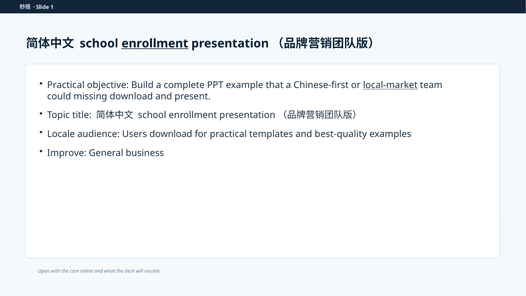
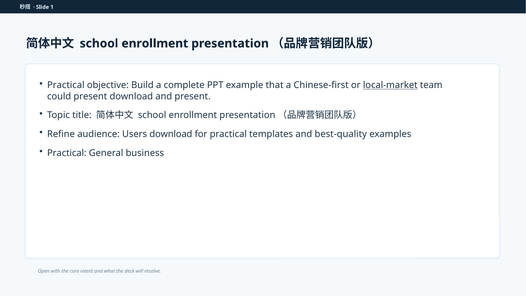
enrollment underline: present -> none (155, 43)
could missing: missing -> present (90, 96)
Locale: Locale -> Refine (61, 134)
Improve: Improve -> Practical (67, 153)
